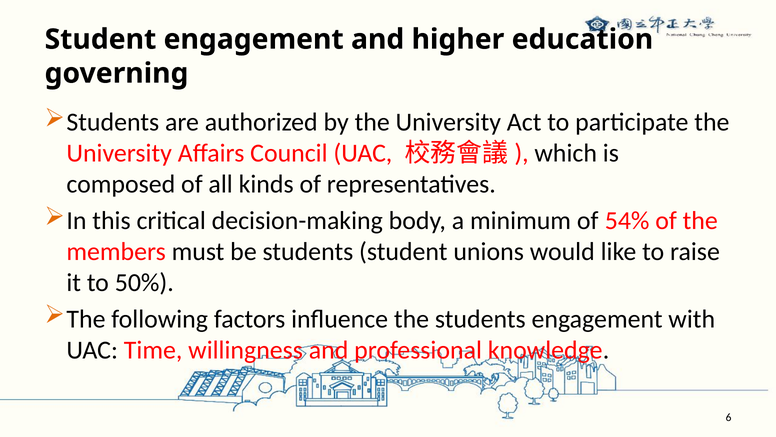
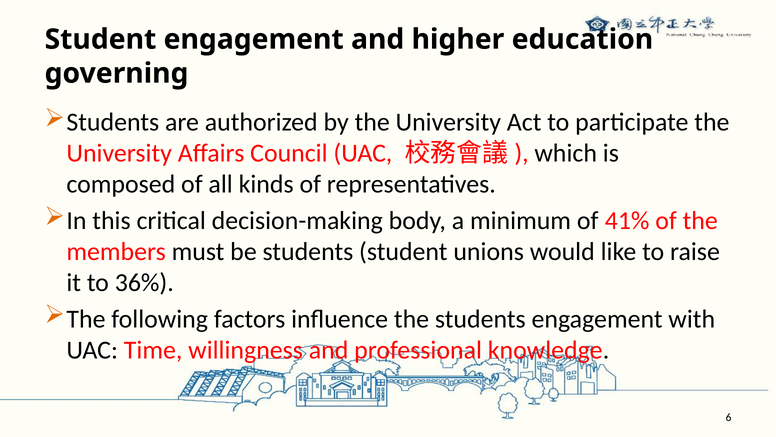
54%: 54% -> 41% (627, 220)
50%: 50% -> 36% (144, 283)
